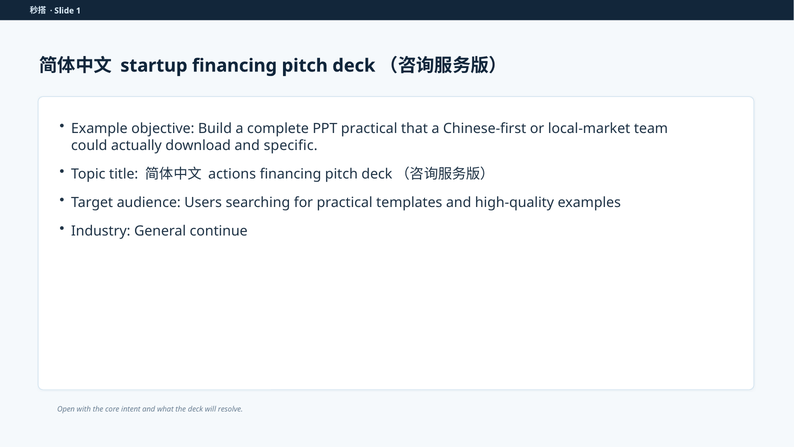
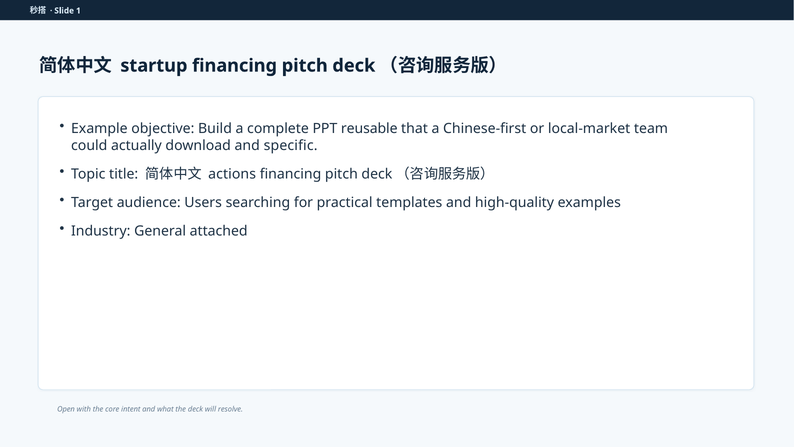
PPT practical: practical -> reusable (369, 129)
continue: continue -> attached (219, 231)
